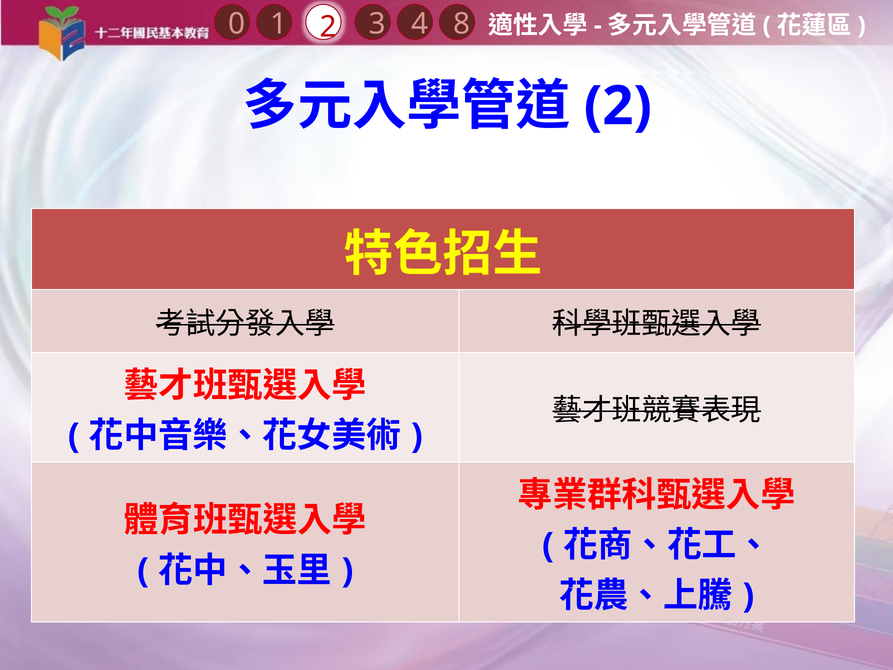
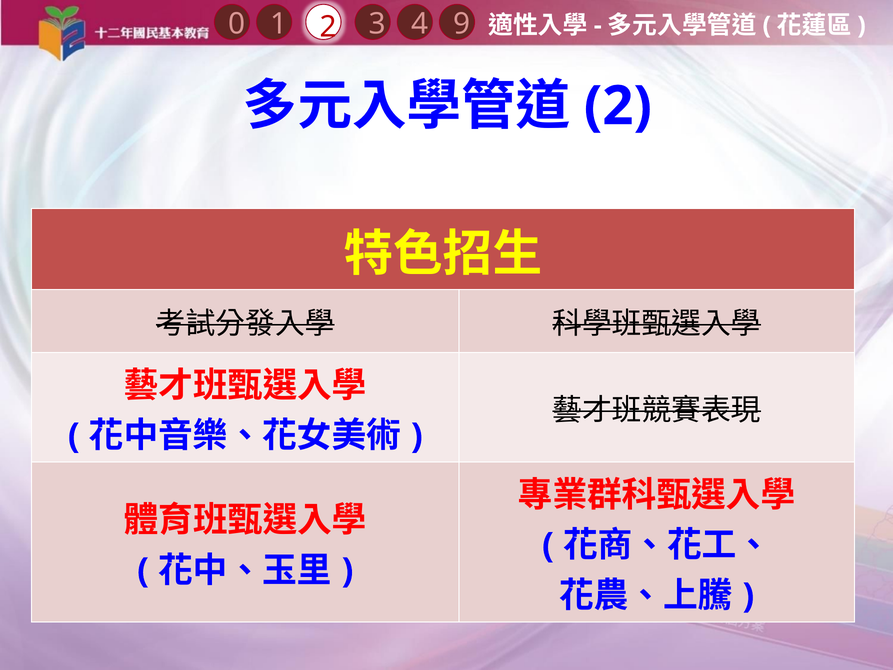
8: 8 -> 9 (462, 24)
